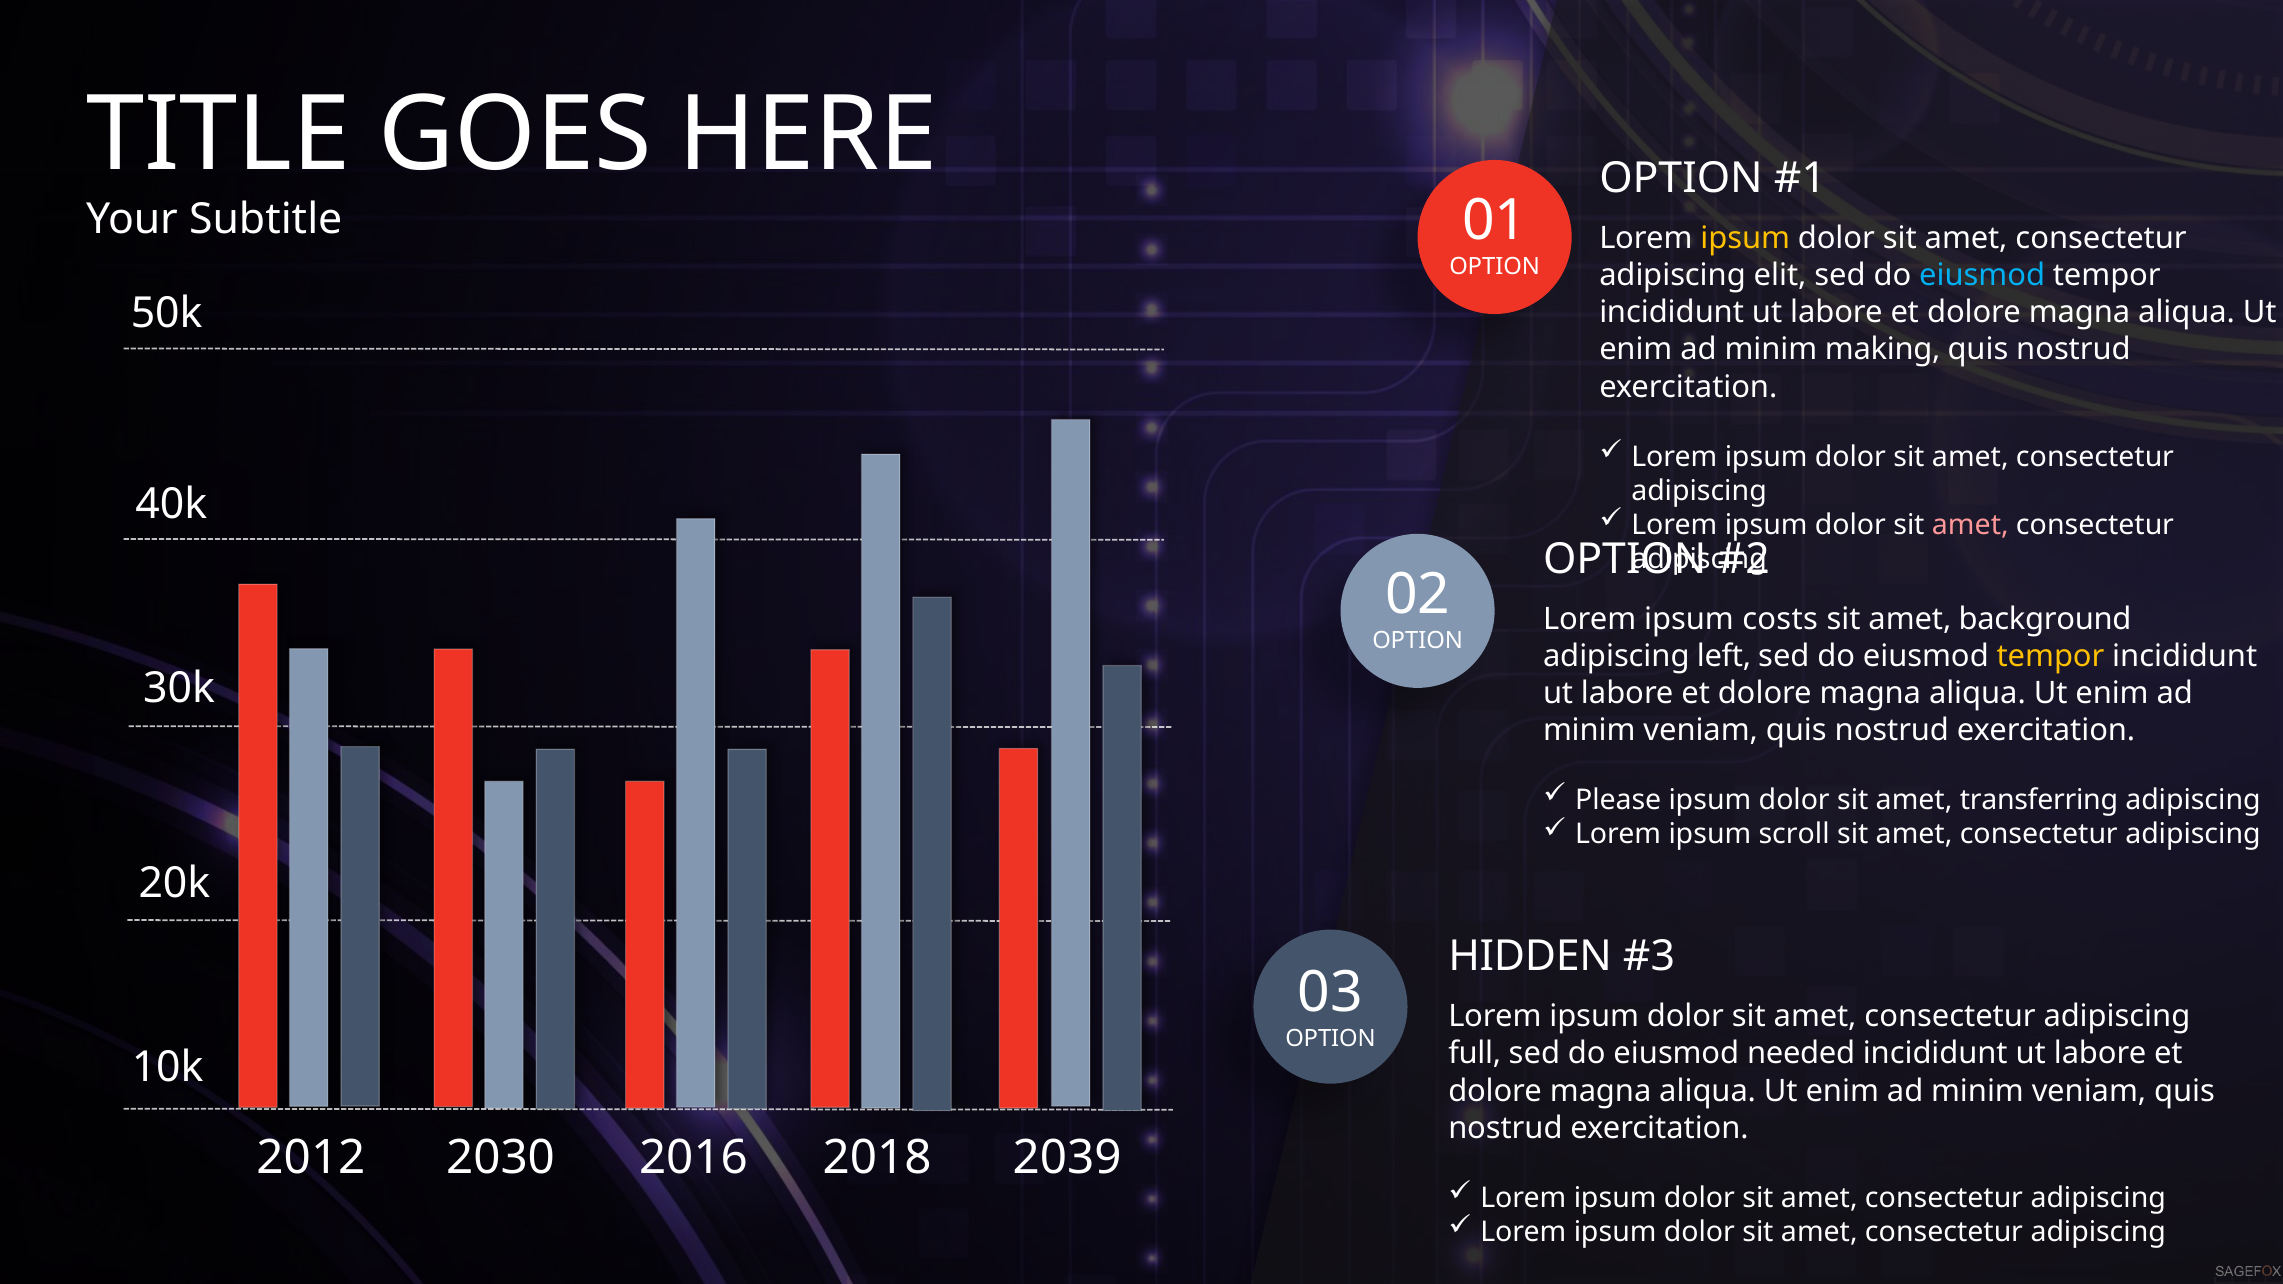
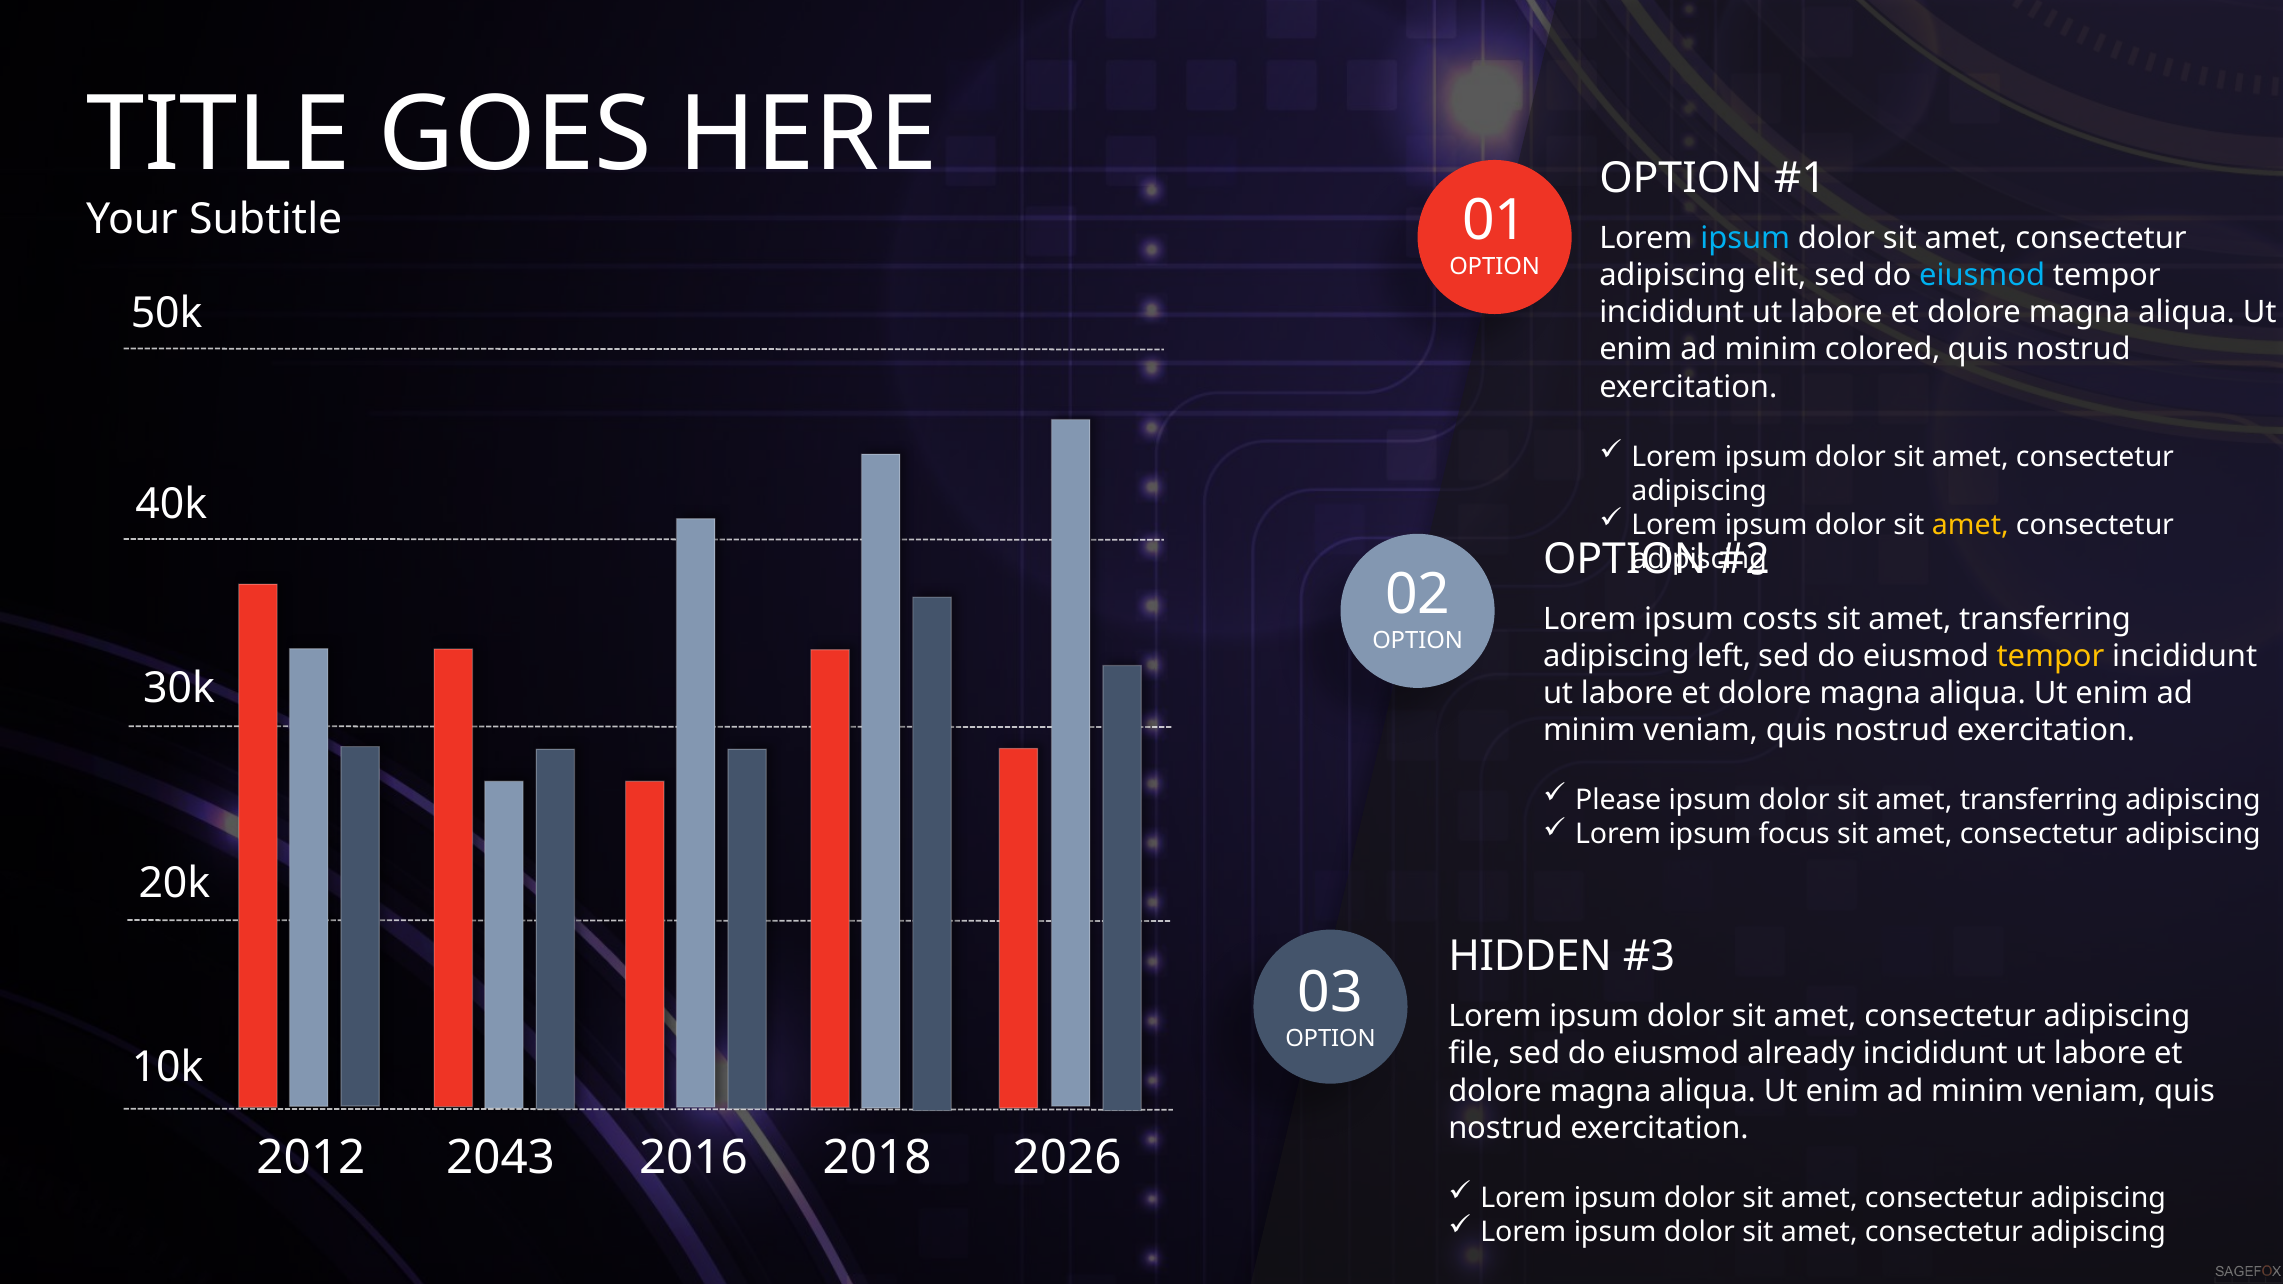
ipsum colour: yellow -> light blue (1745, 238)
making: making -> colored (1883, 350)
amet colour: pink -> yellow (1970, 525)
background: background -> transferring (2045, 619)
scroll: scroll -> focus (1794, 835)
full: full -> file (1474, 1054)
needed: needed -> already (1801, 1054)
2030: 2030 -> 2043 (501, 1158)
2039: 2039 -> 2026 (1067, 1158)
